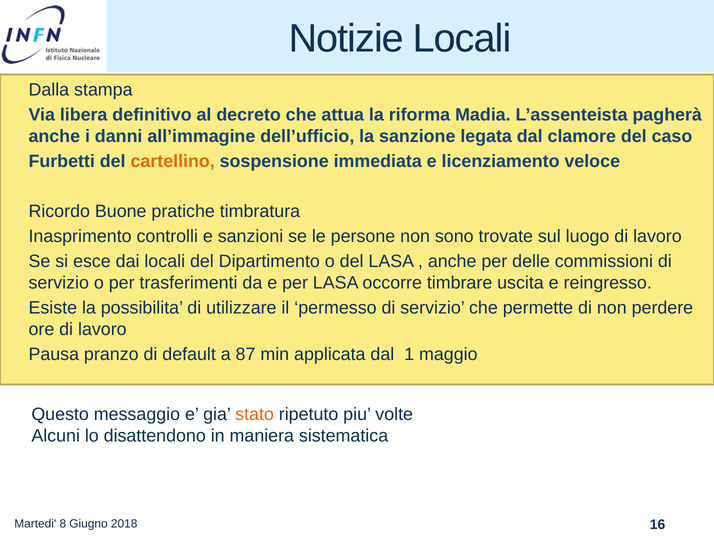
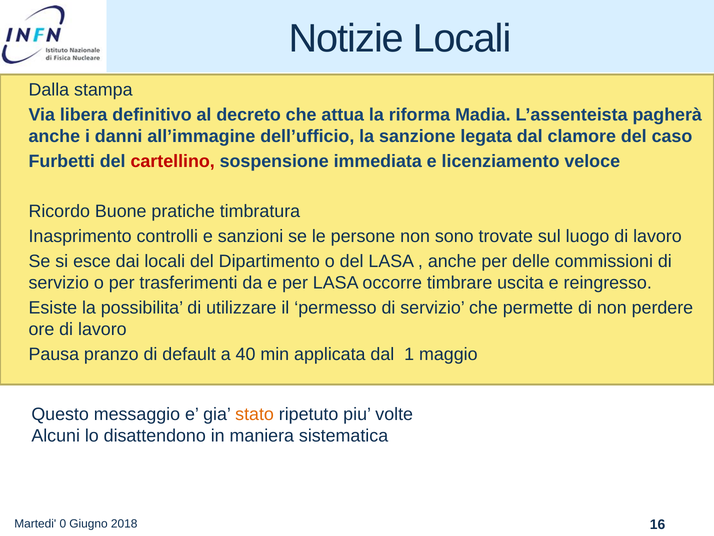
cartellino colour: orange -> red (173, 161)
87: 87 -> 40 (246, 354)
8: 8 -> 0 (63, 523)
